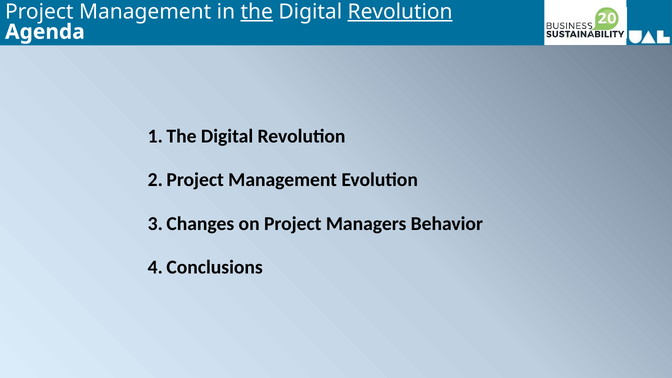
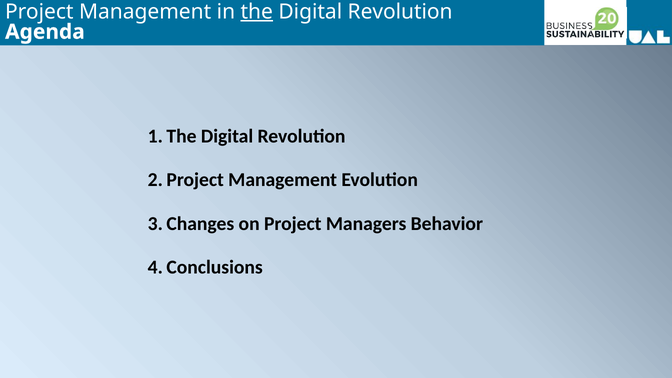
Revolution underline: present -> none (400, 12)
